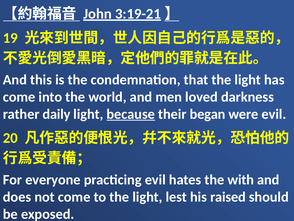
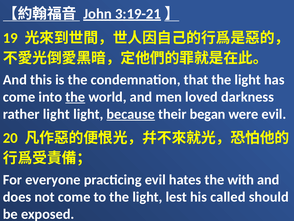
the underline: none -> present (75, 97)
rather daily: daily -> light (56, 114)
raised: raised -> called (228, 197)
